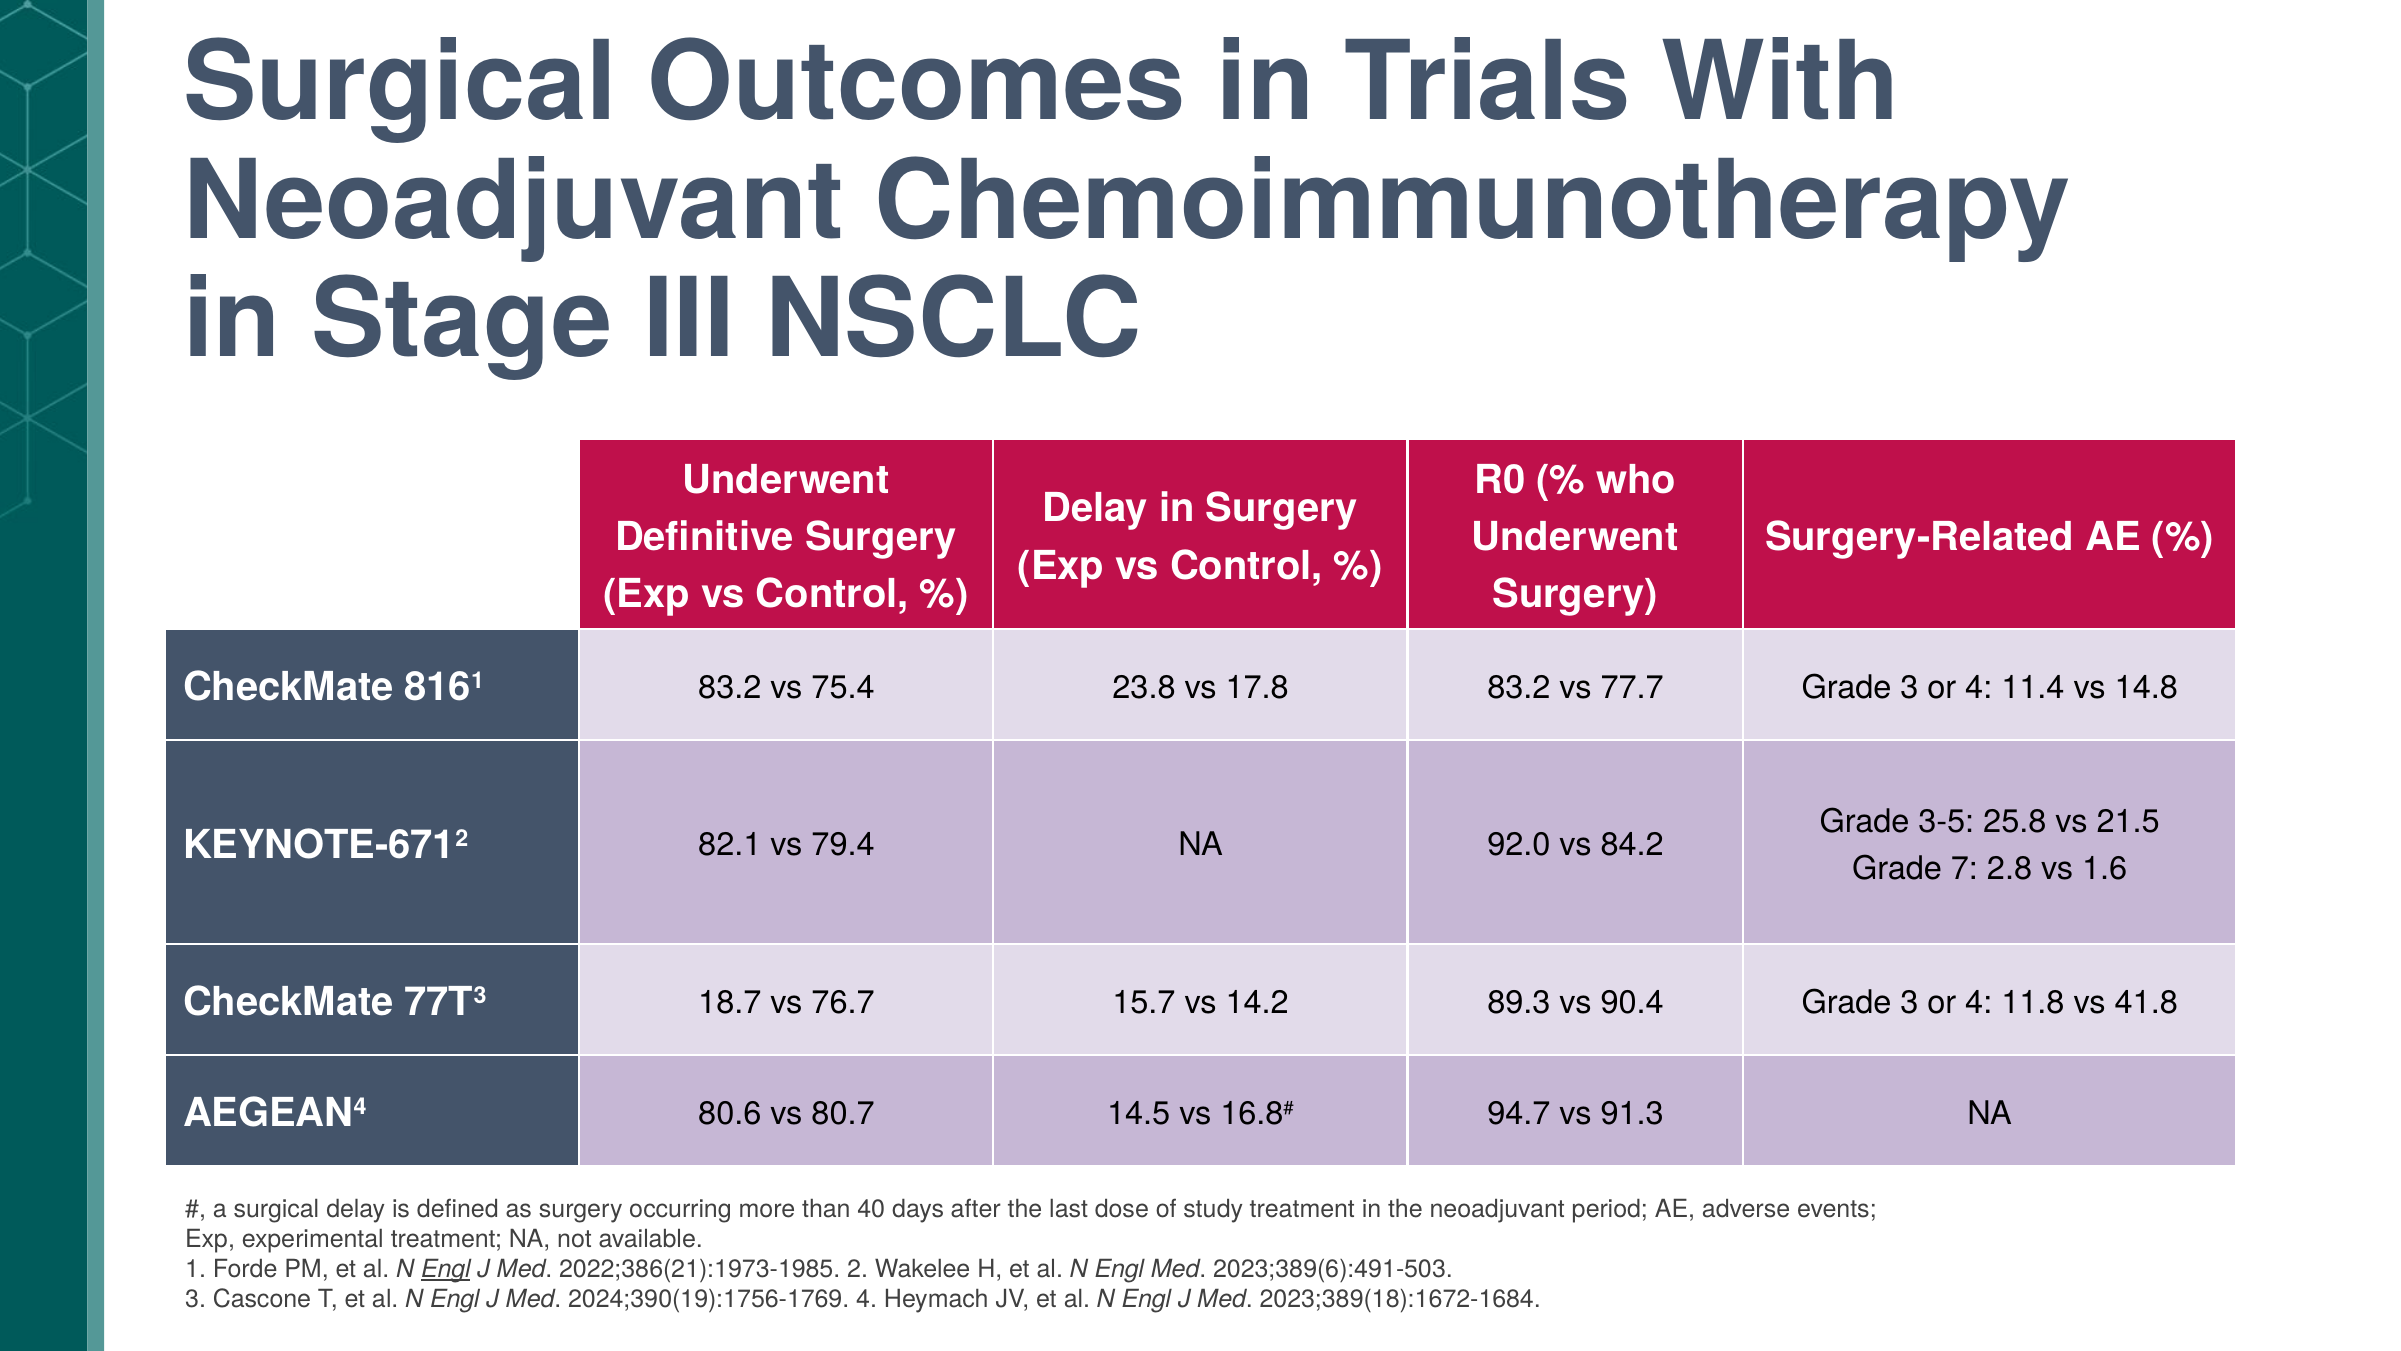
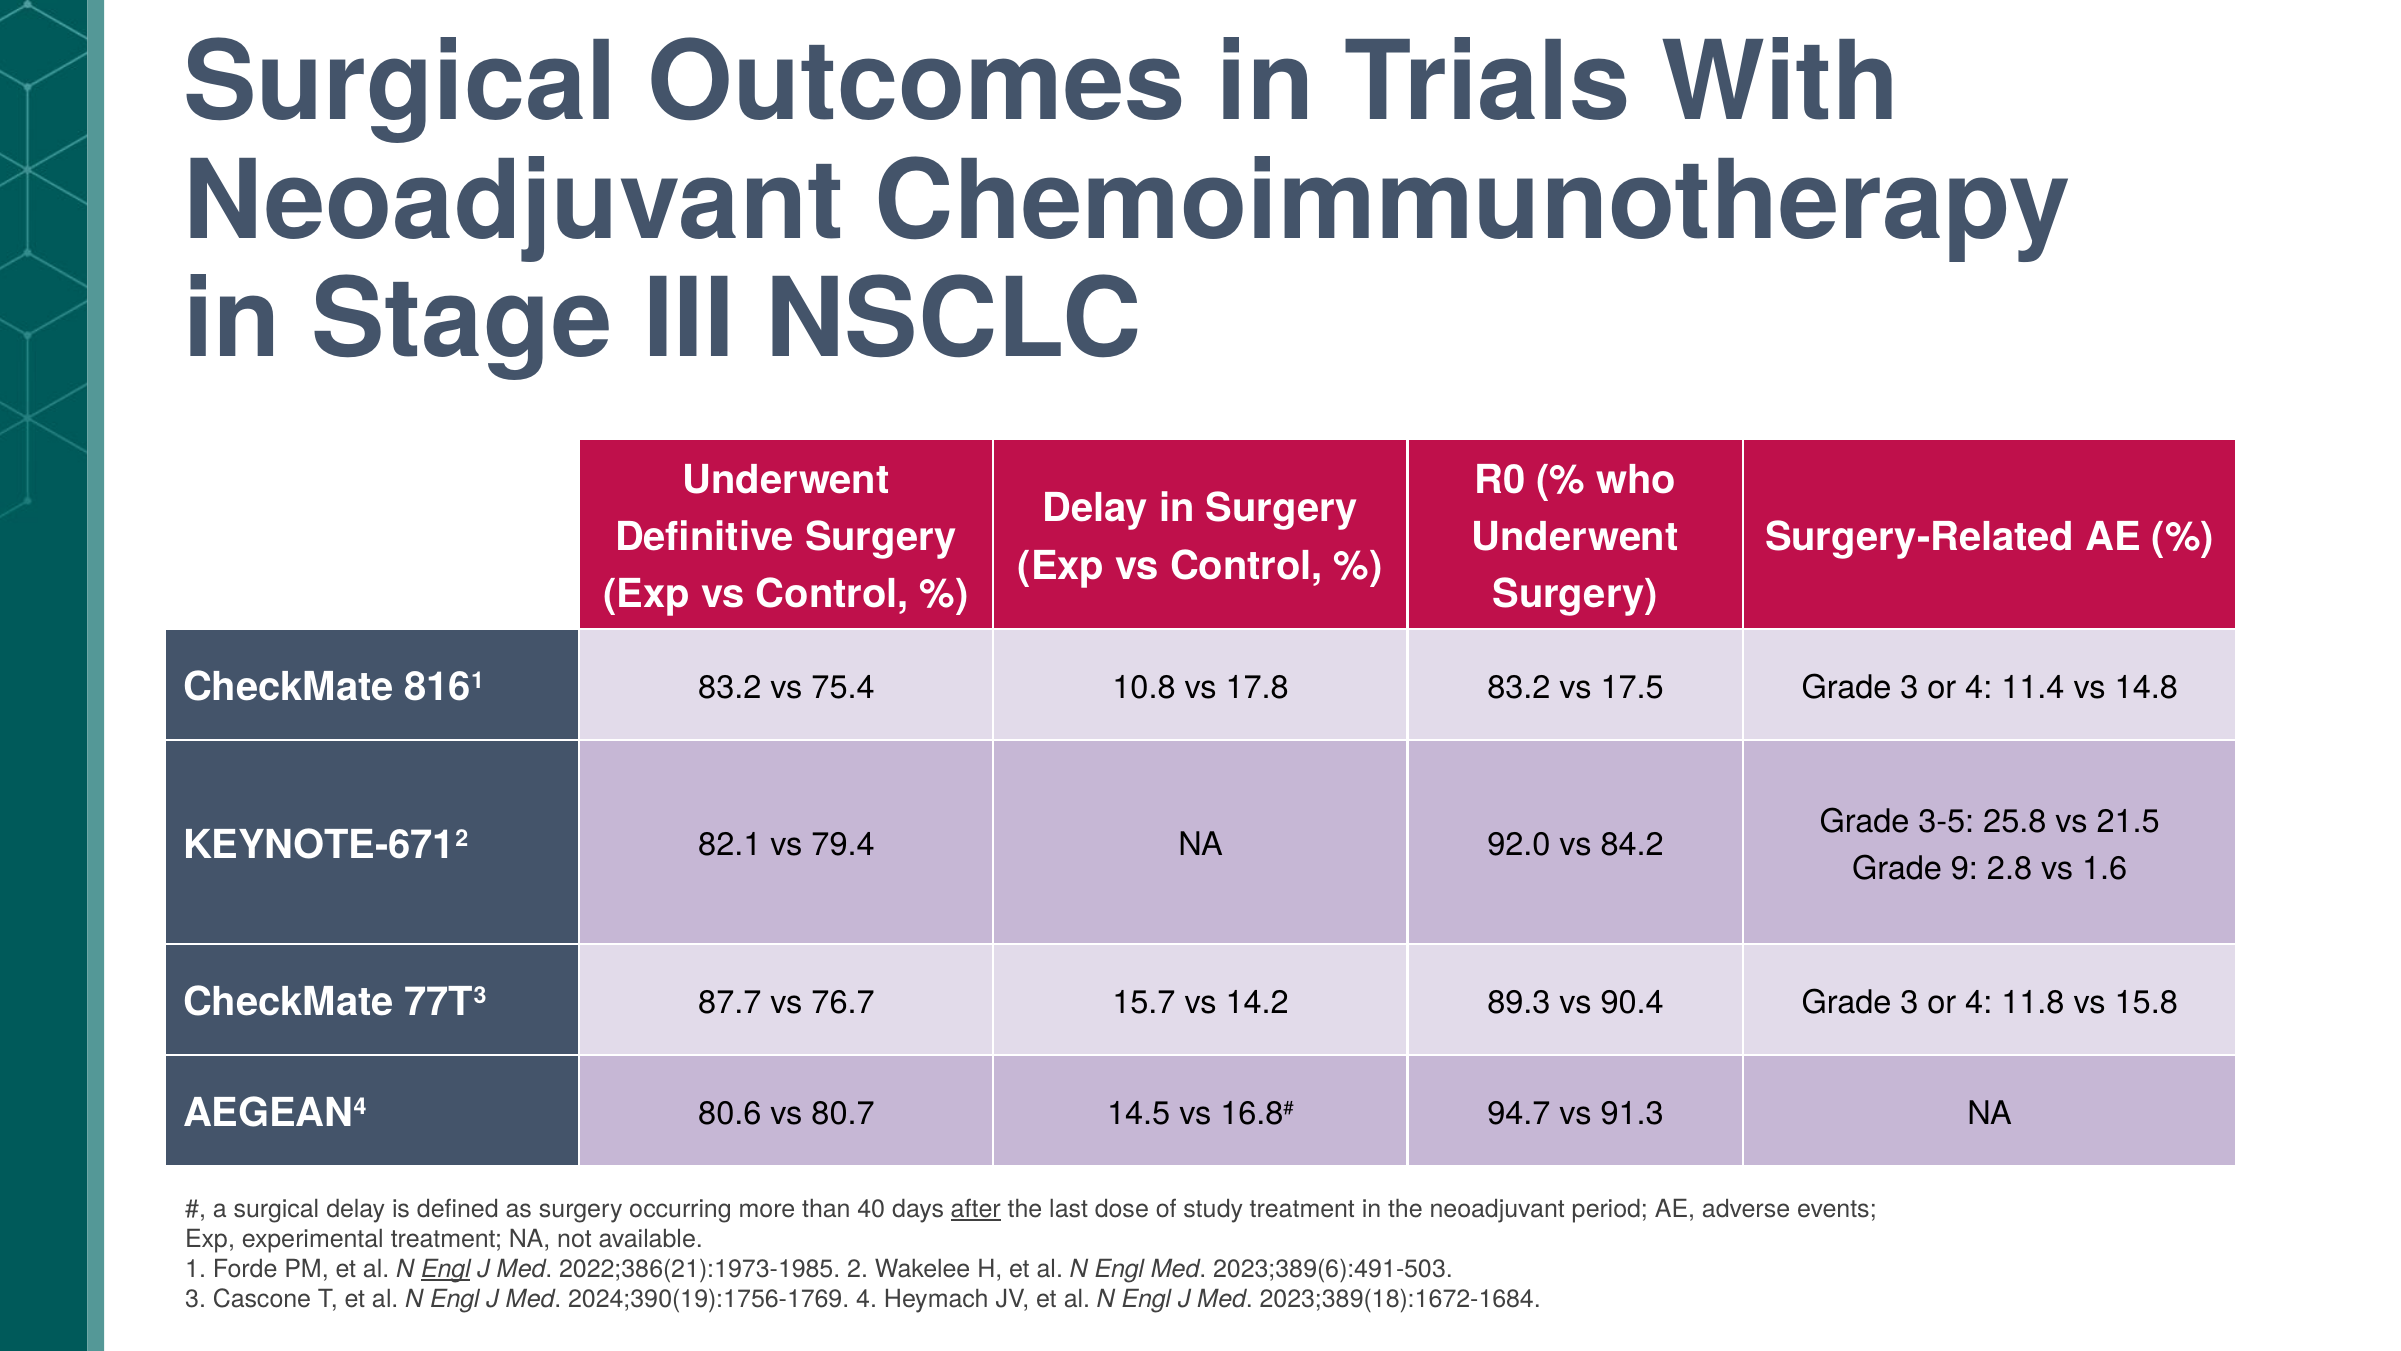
23.8: 23.8 -> 10.8 (1144, 688)
77.7: 77.7 -> 17.5 (1632, 688)
7: 7 -> 9 (1964, 868)
18.7: 18.7 -> 87.7 (730, 1002)
41.8: 41.8 -> 15.8 (2146, 1002)
after underline: none -> present (976, 1209)
